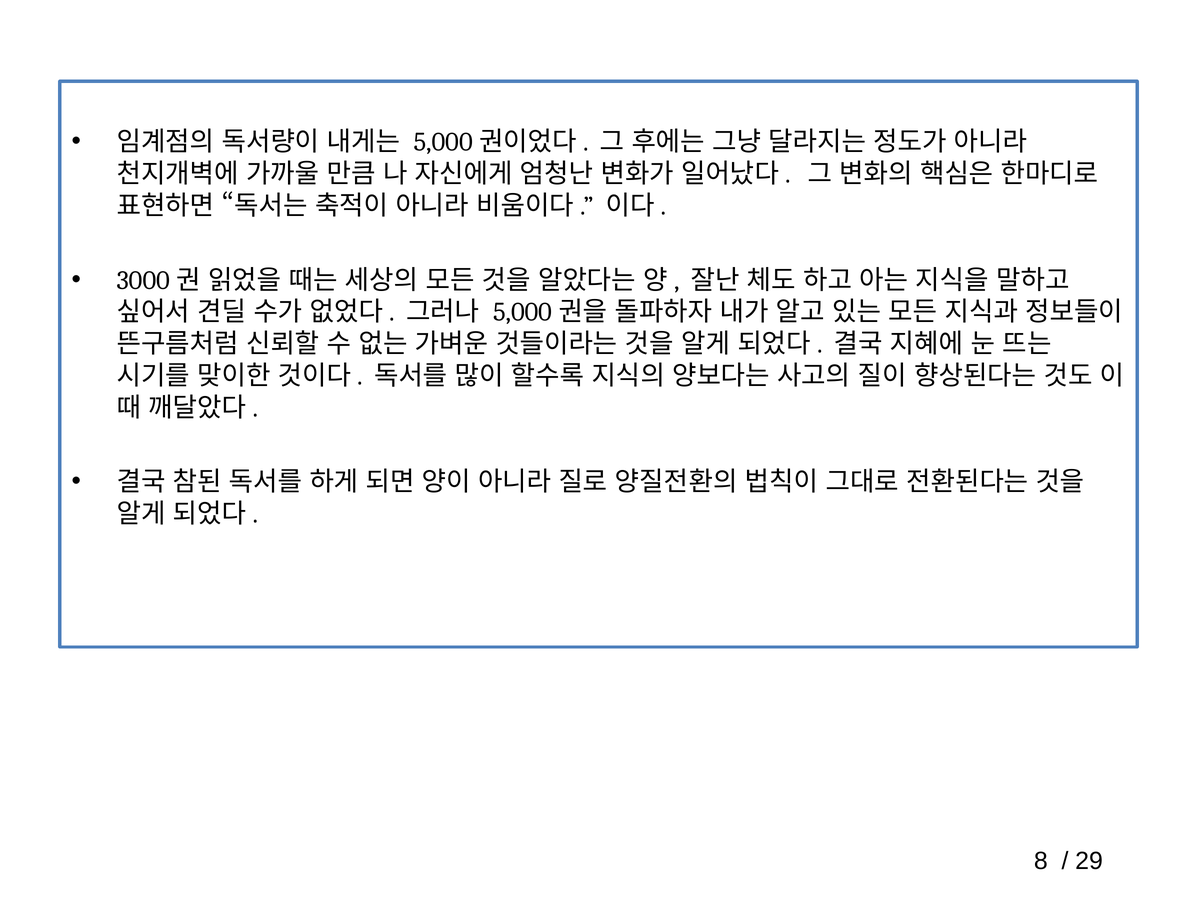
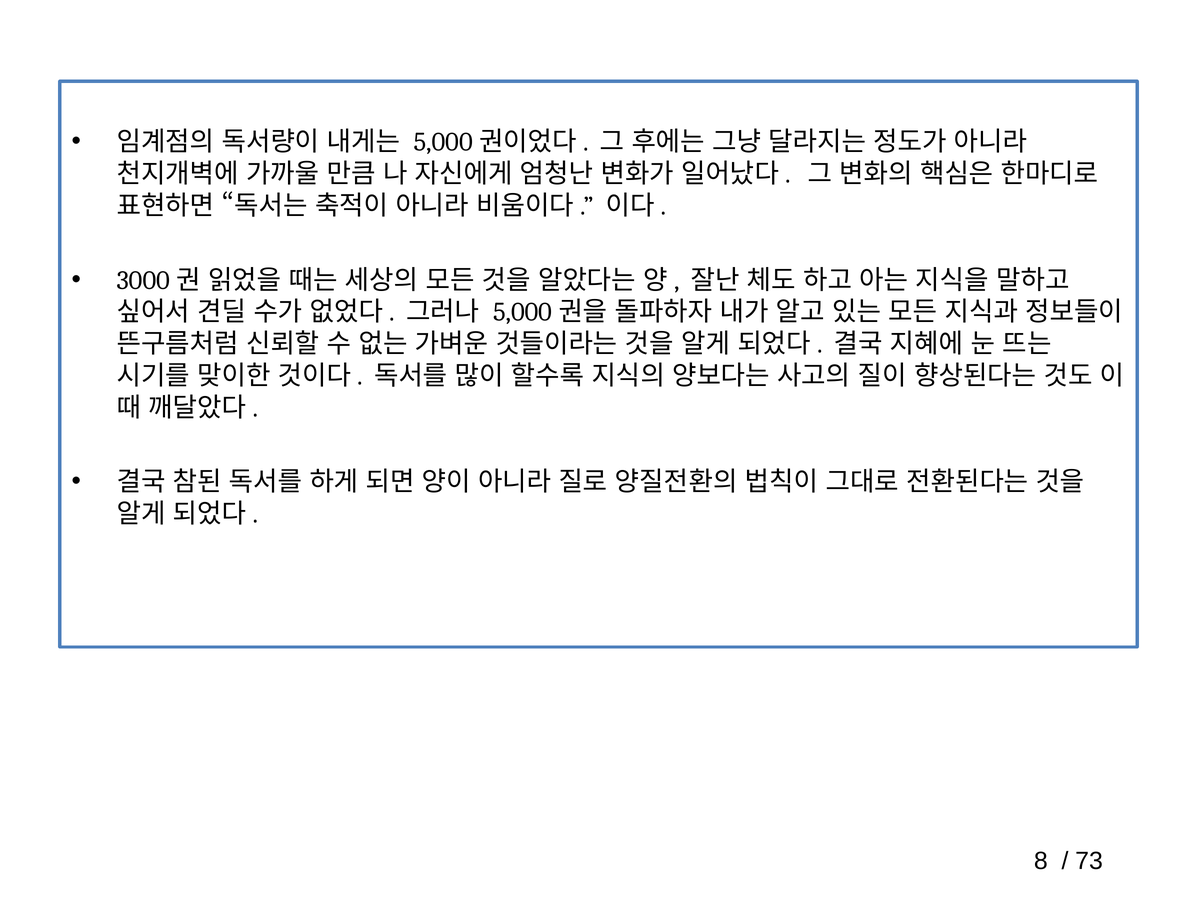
29: 29 -> 73 (1089, 861)
